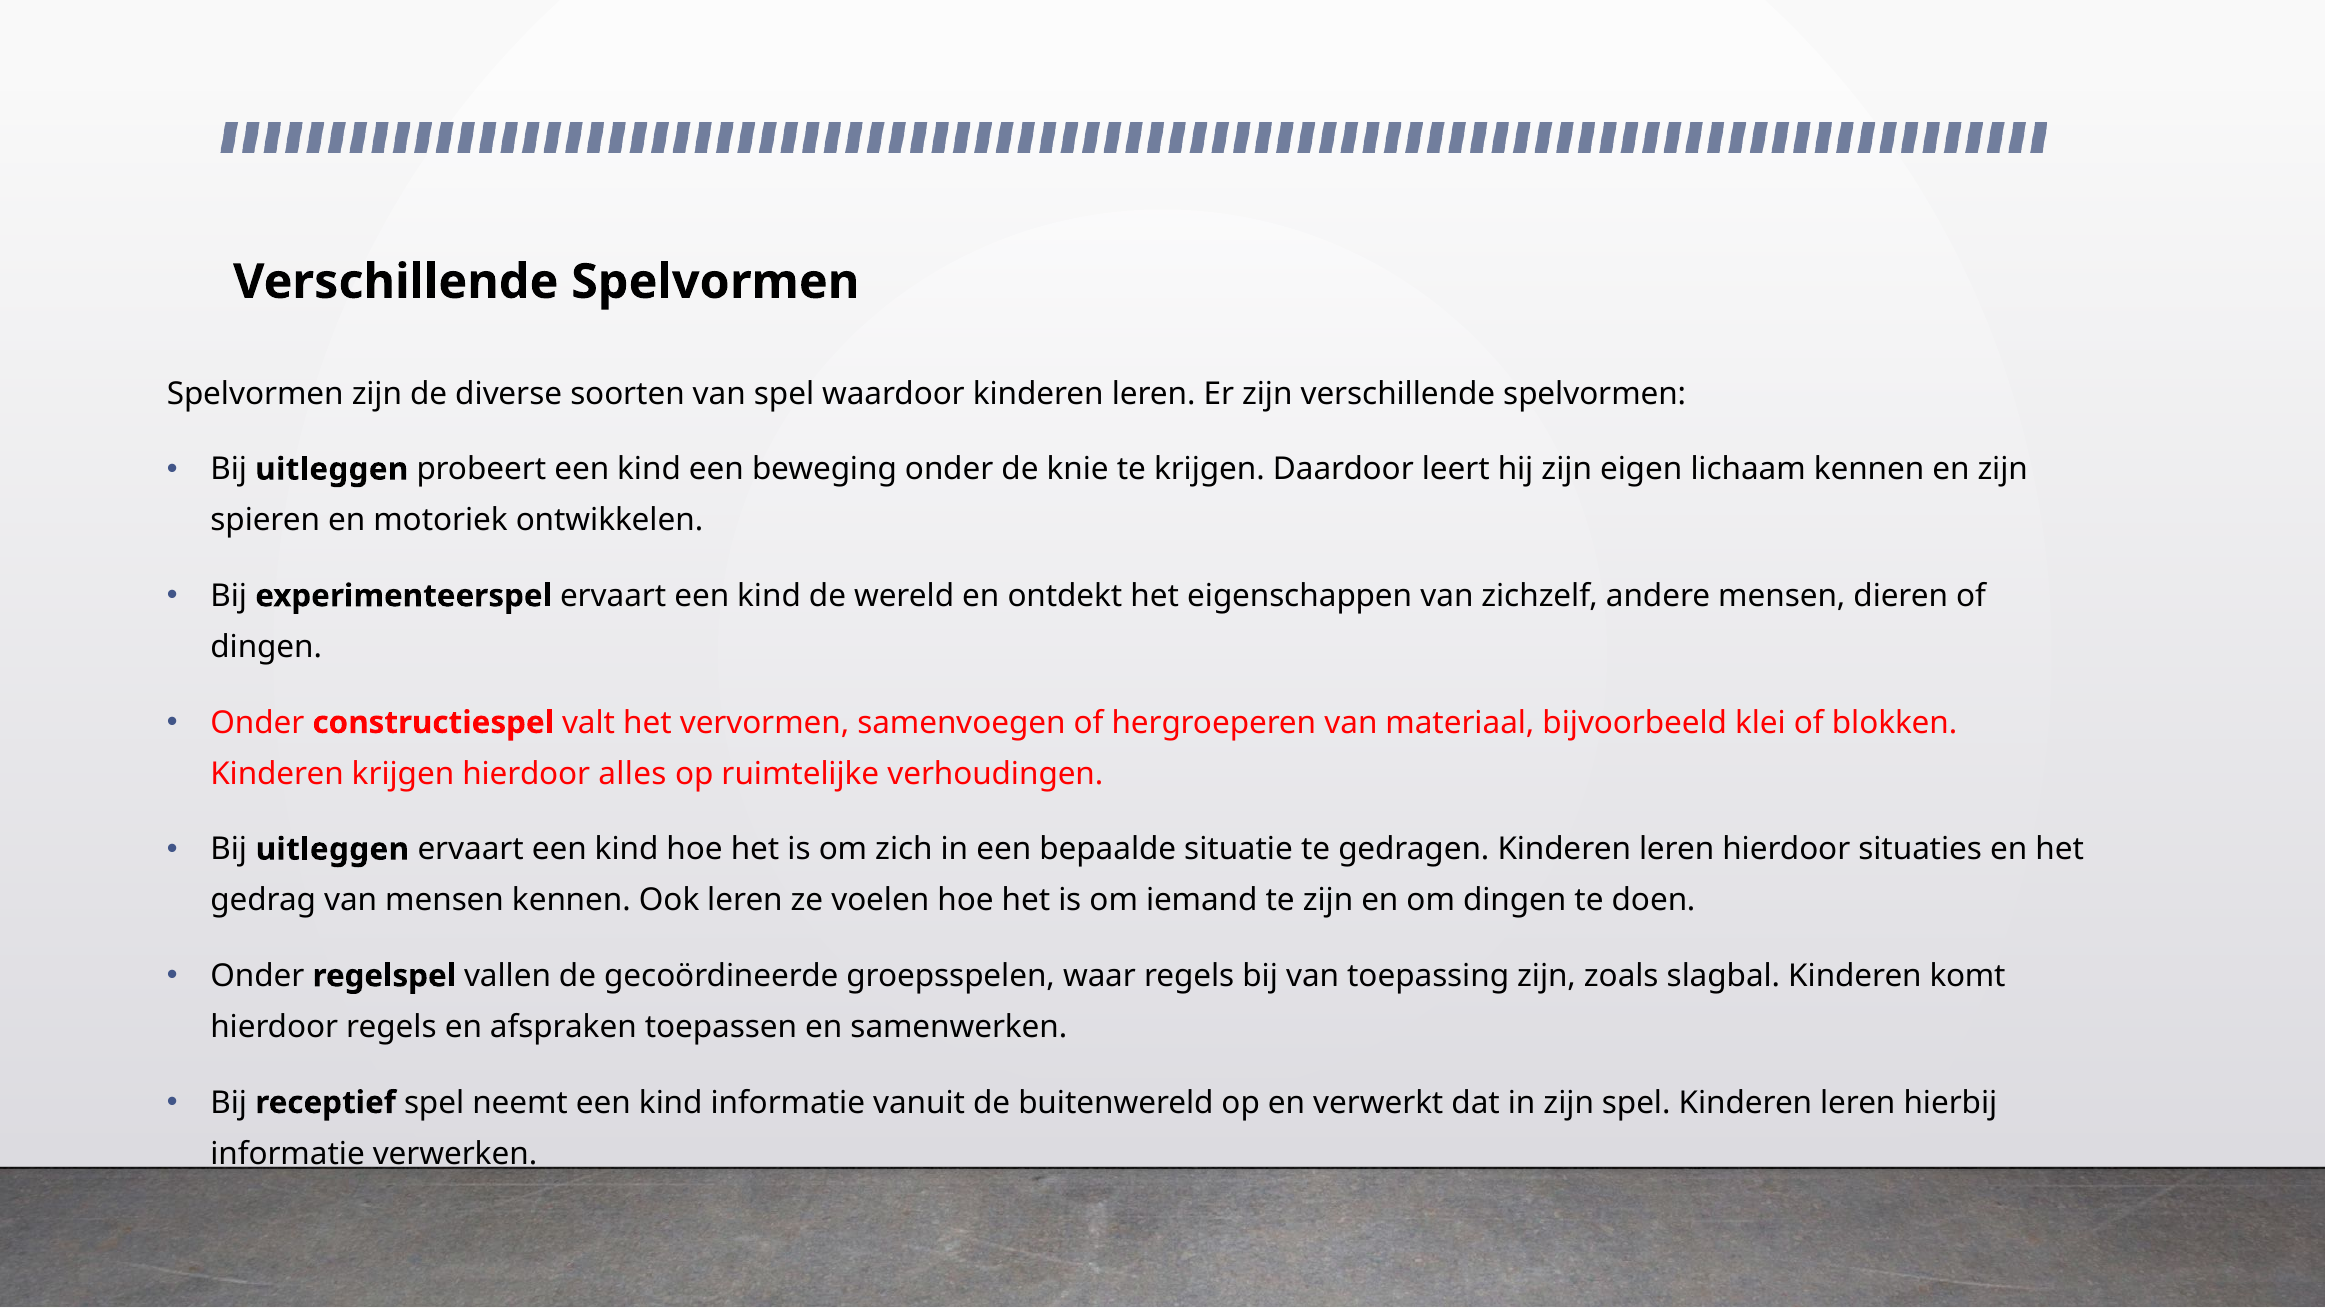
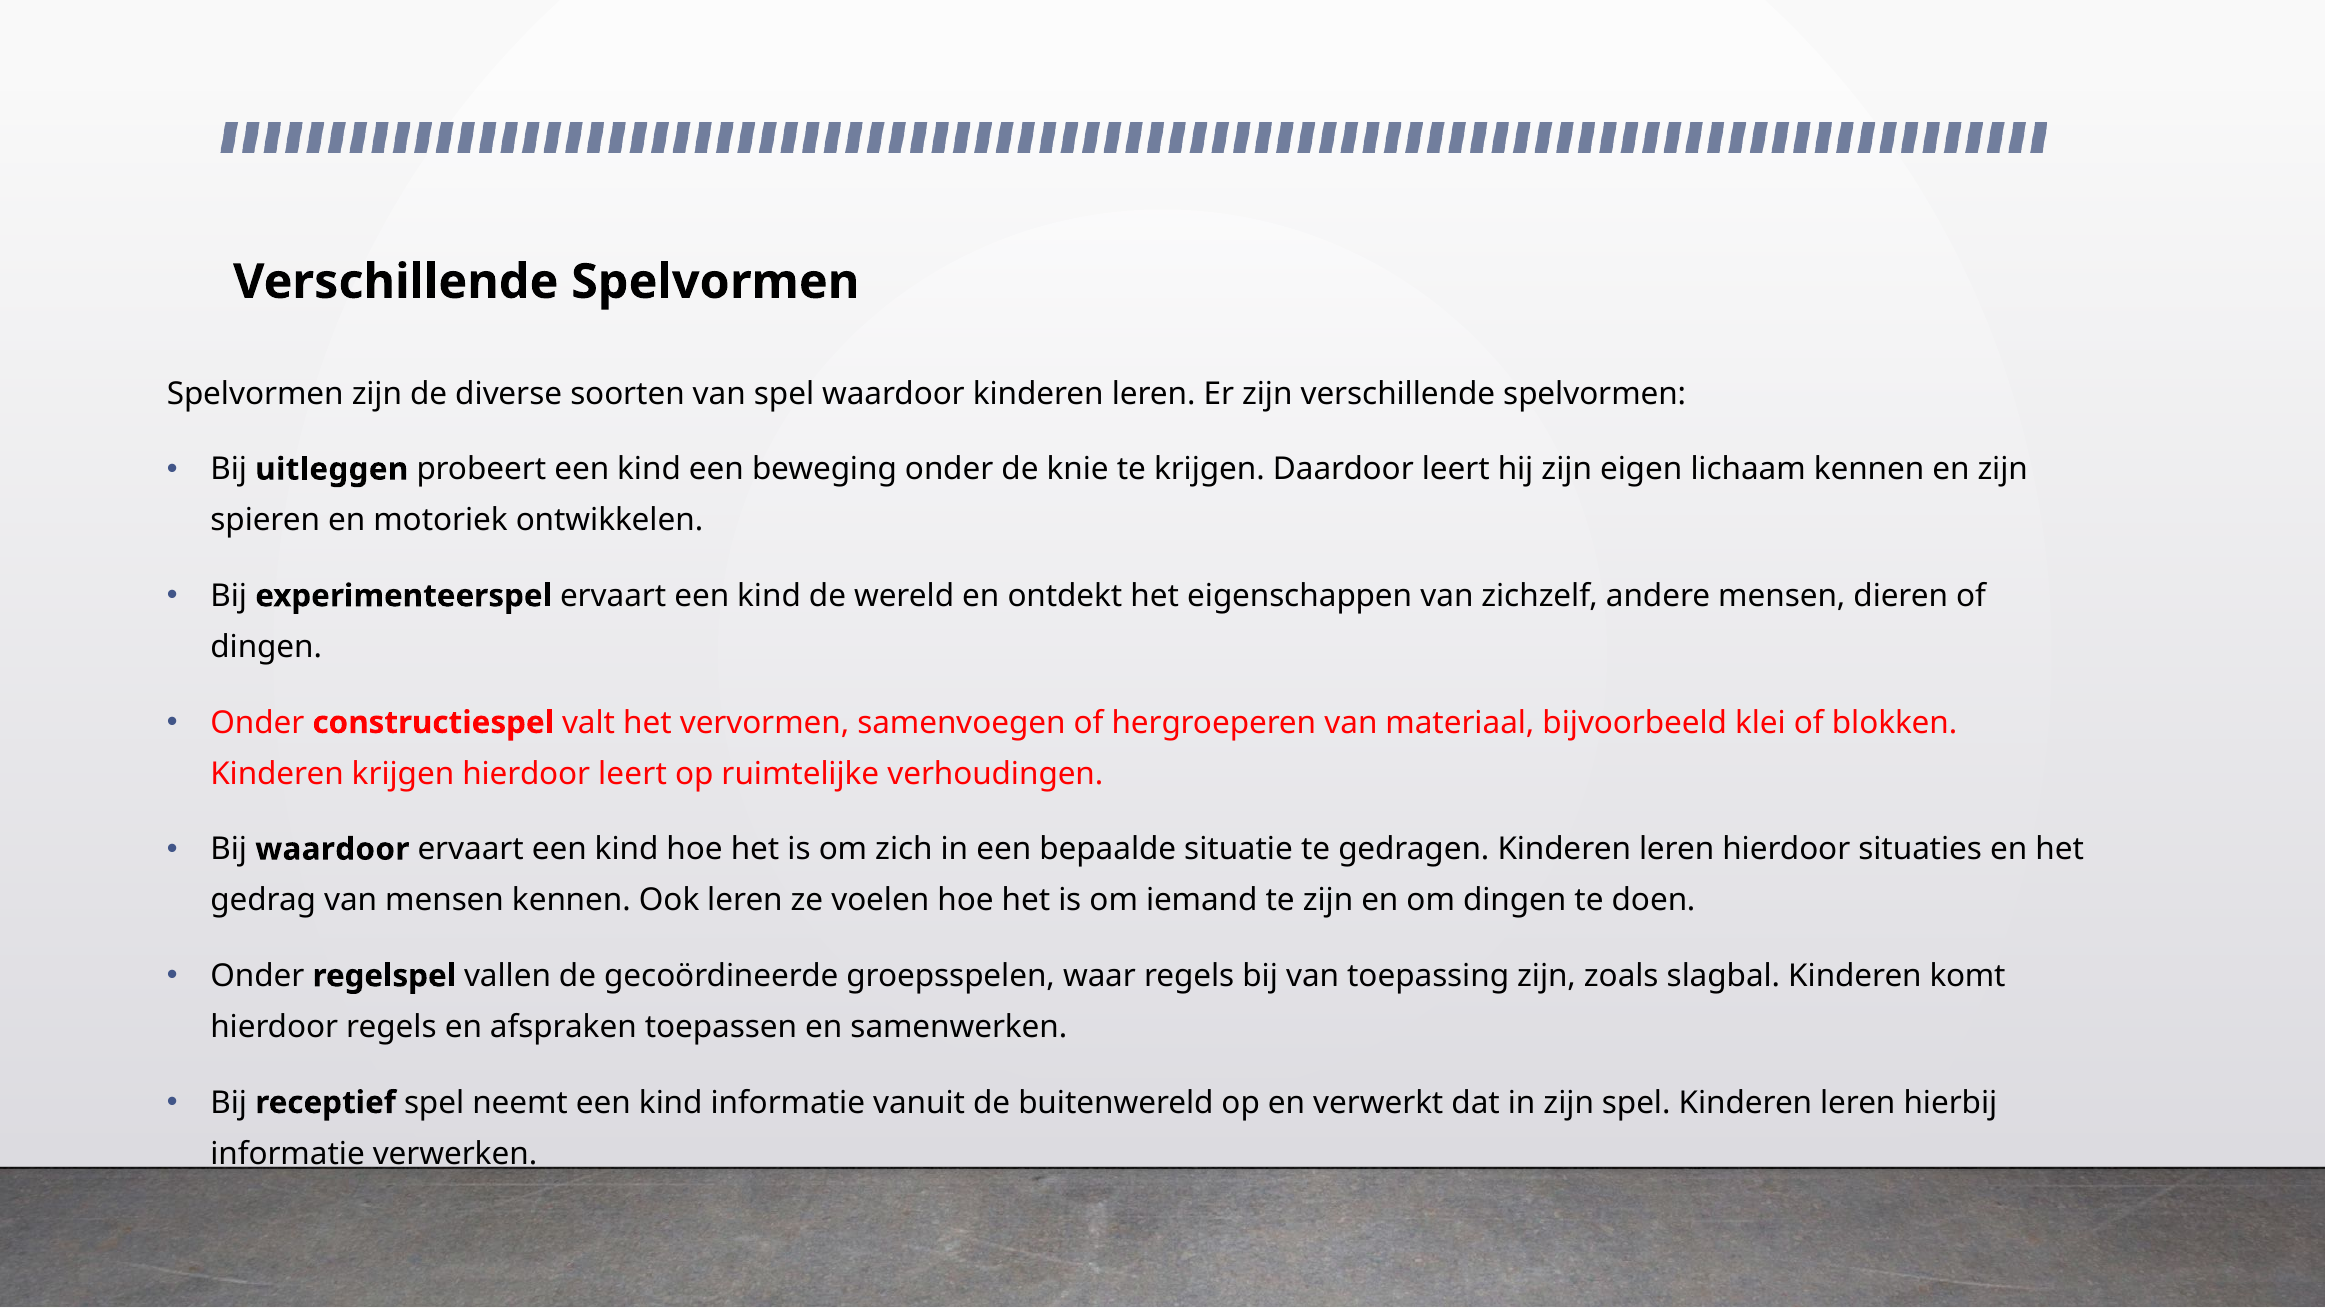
hierdoor alles: alles -> leert (633, 774)
uitleggen: uitleggen -> waardoor (332, 849)
